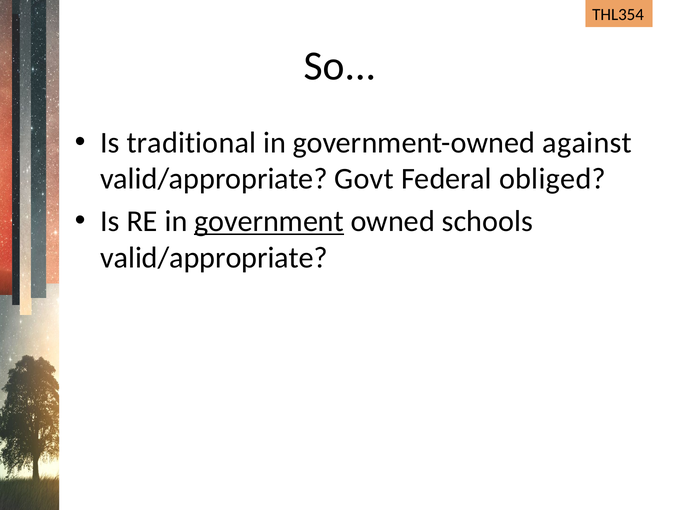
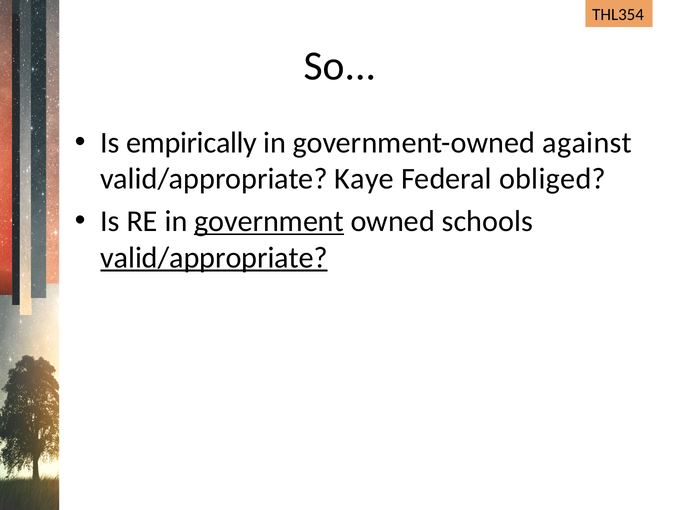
traditional: traditional -> empirically (192, 143)
Govt: Govt -> Kaye (364, 179)
valid/appropriate underline: none -> present (214, 258)
